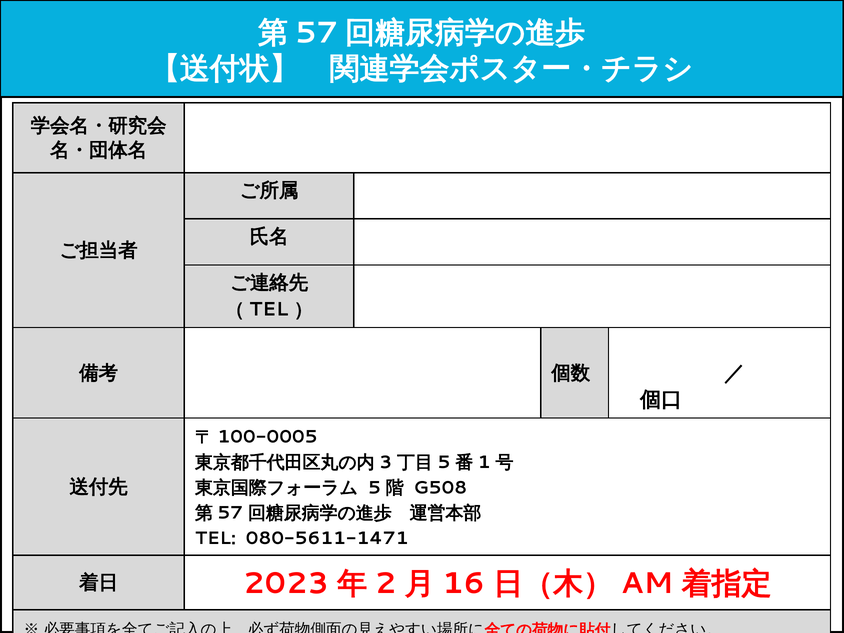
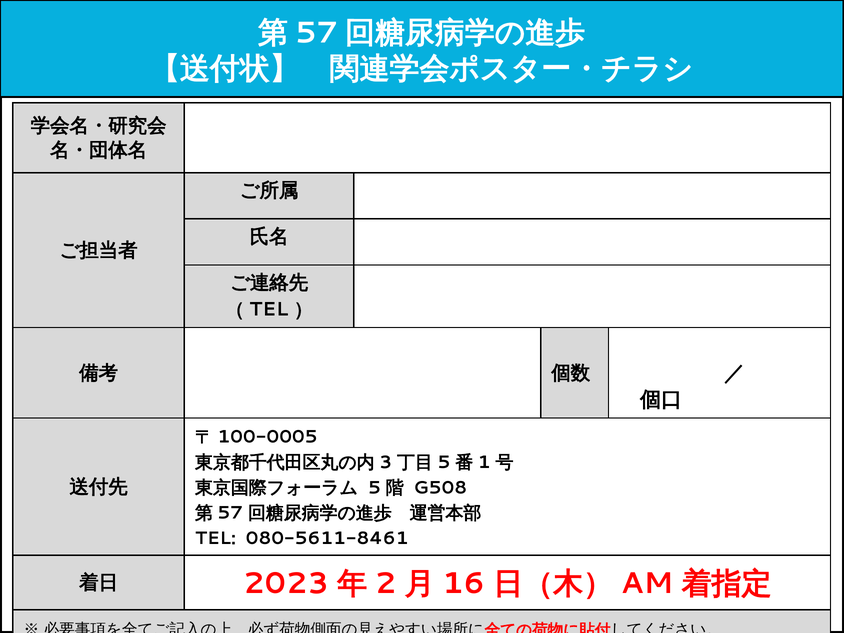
080-5611-1471: 080-5611-1471 -> 080-5611-8461 (327, 538)
